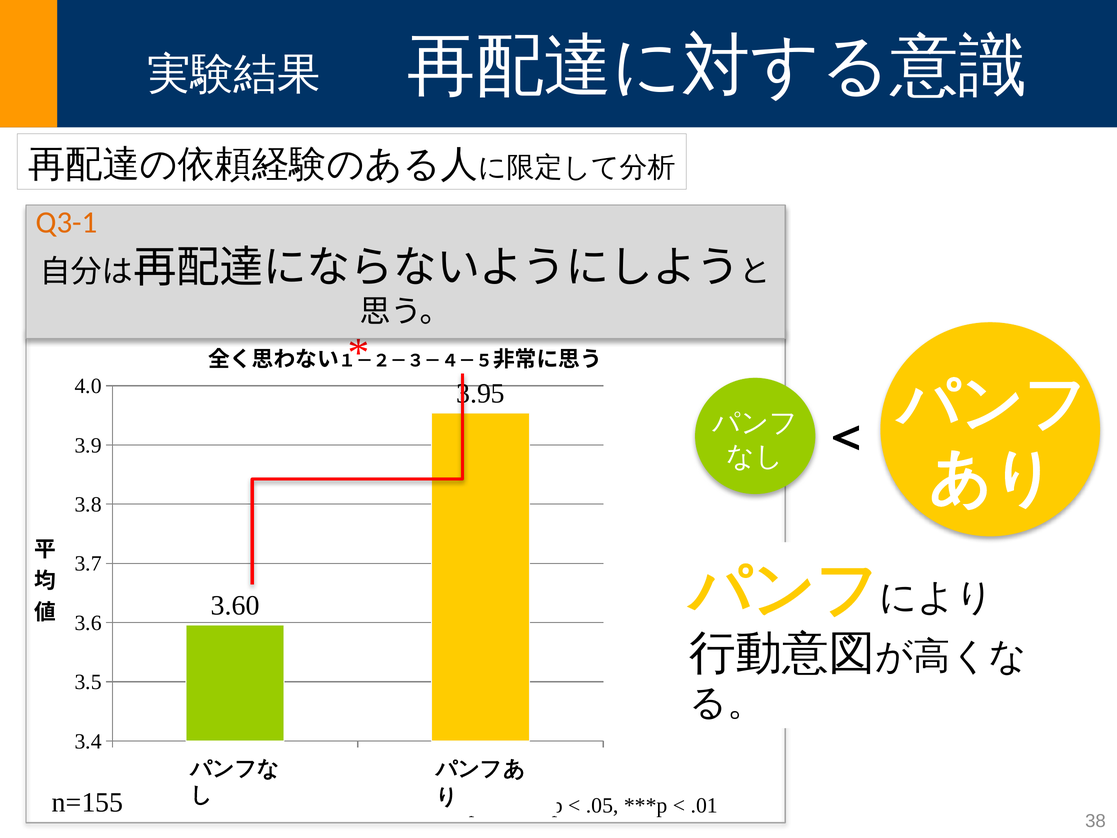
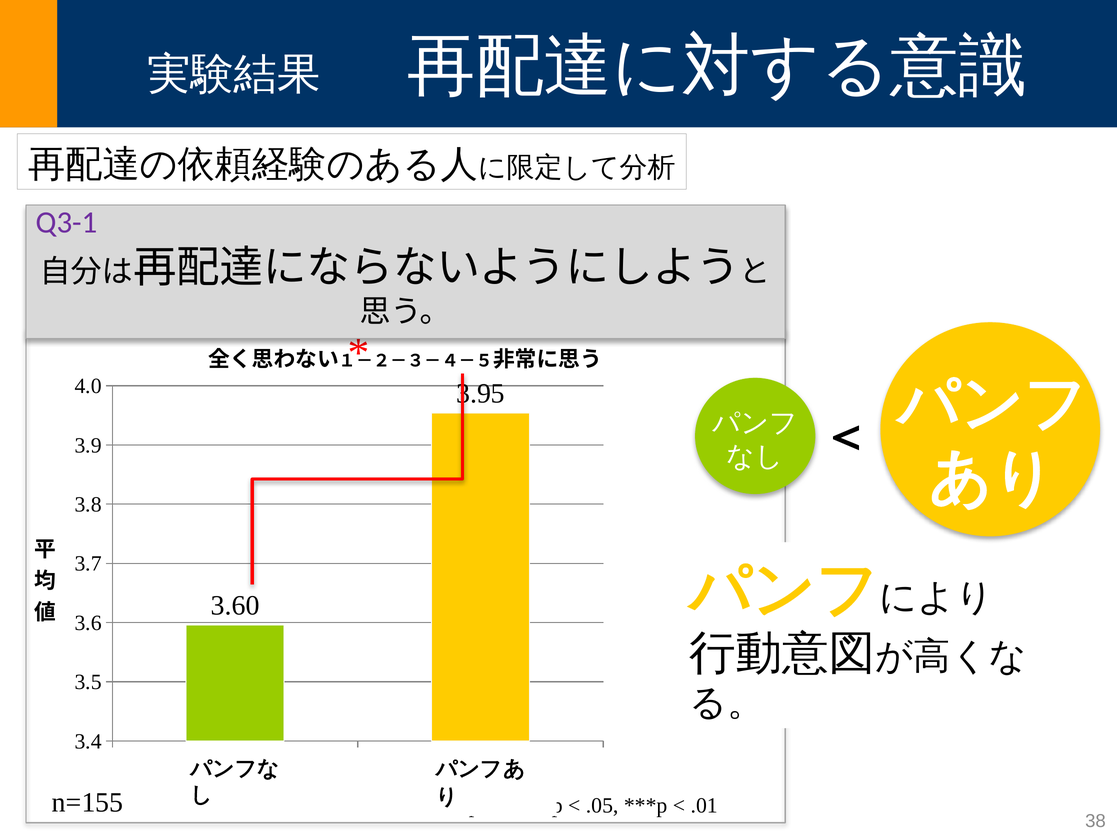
Q3-1 colour: orange -> purple (67, 222)
